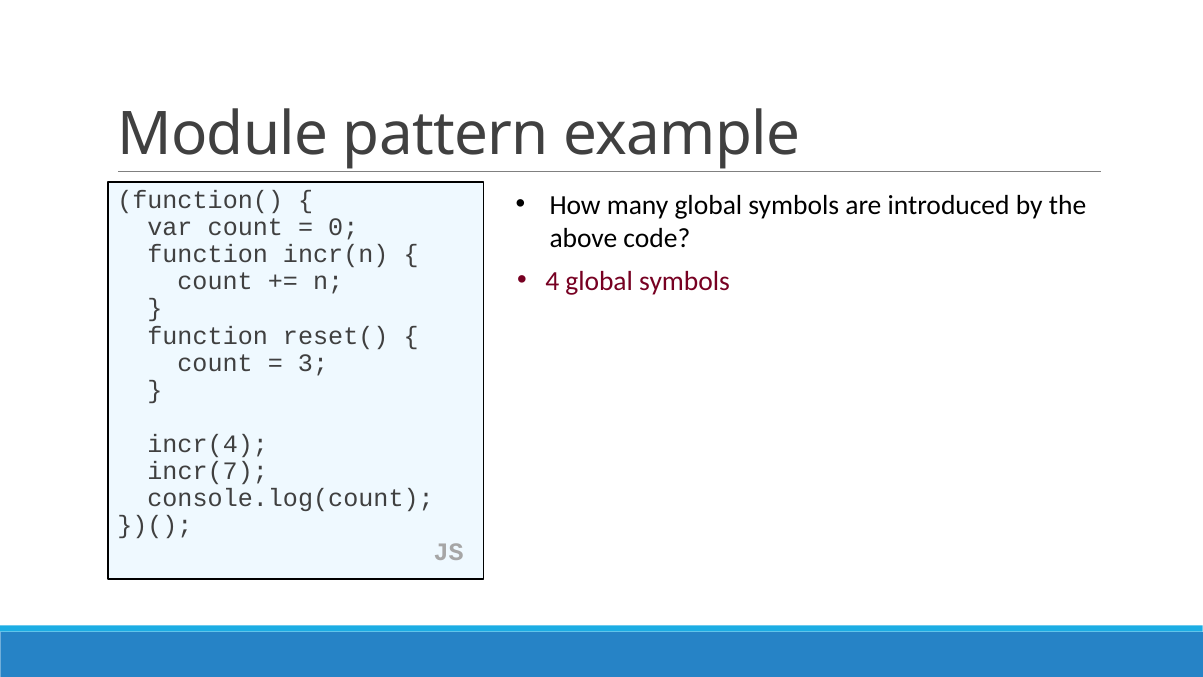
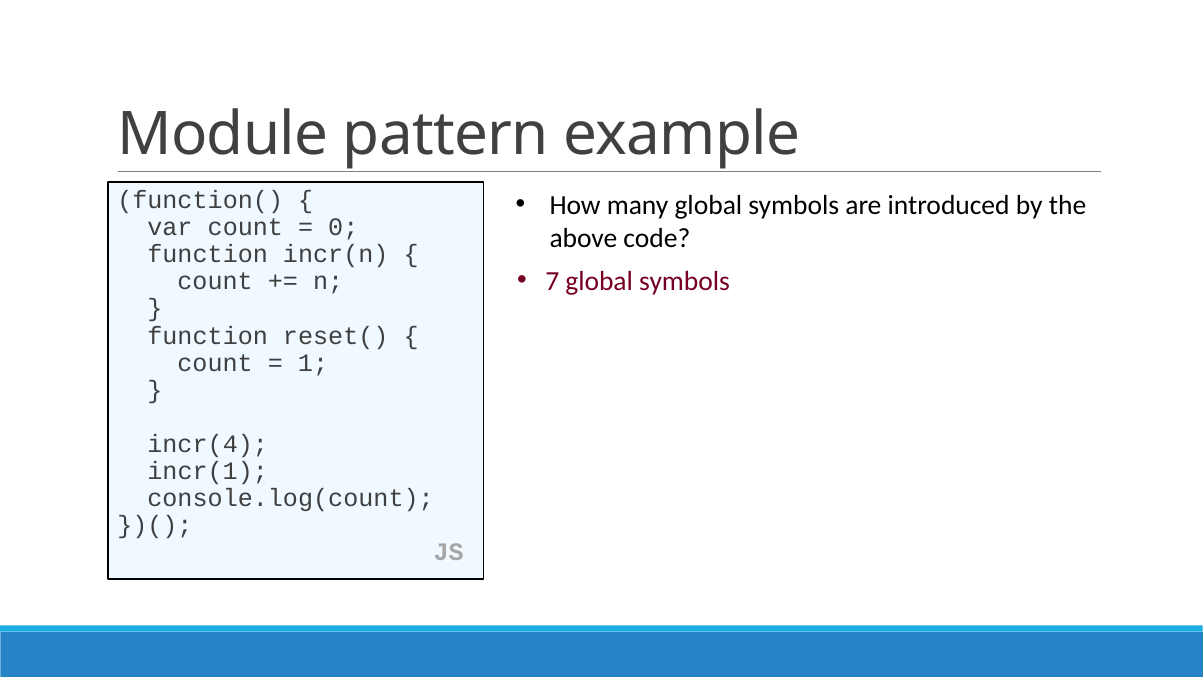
4: 4 -> 7 (552, 281)
3: 3 -> 1 (313, 363)
incr(7: incr(7 -> incr(1 (208, 471)
